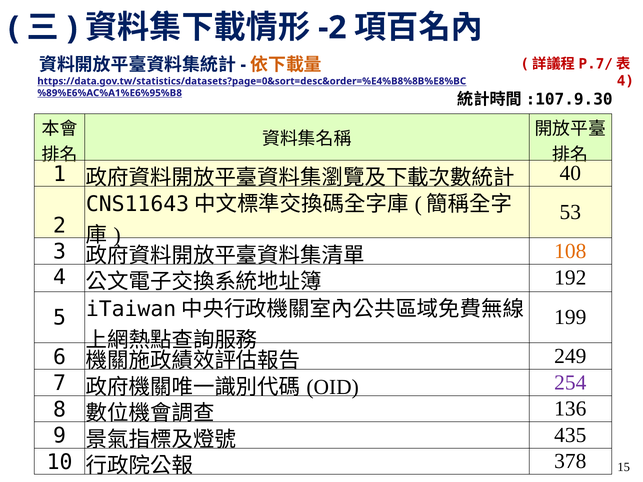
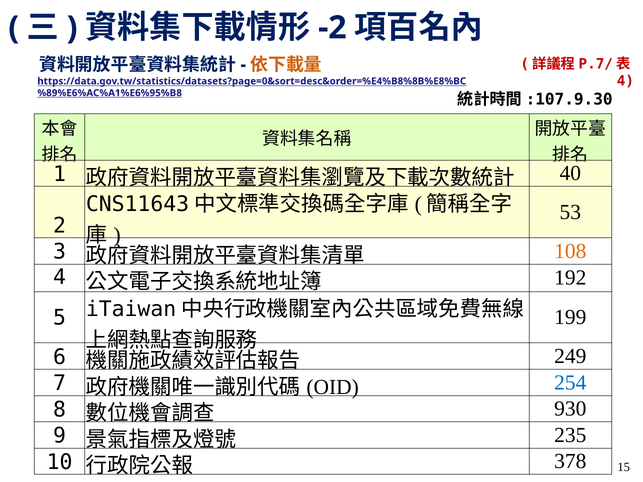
254 colour: purple -> blue (570, 383)
136: 136 -> 930 (570, 409)
435: 435 -> 235 (570, 435)
